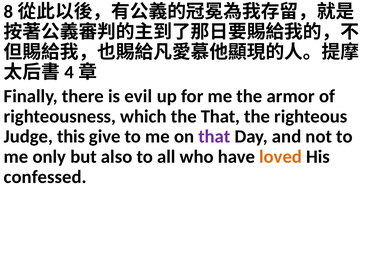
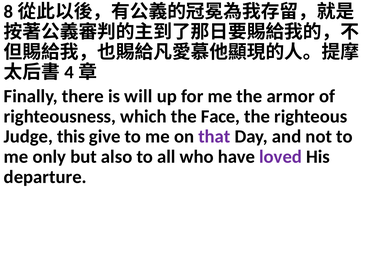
evil: evil -> will (138, 96)
the That: That -> Face (220, 117)
loved colour: orange -> purple (281, 157)
confessed: confessed -> departure (45, 177)
